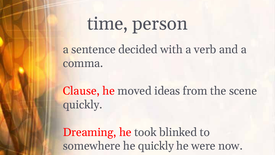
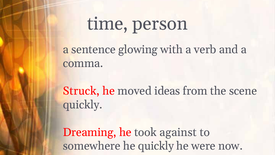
decided: decided -> glowing (138, 49)
Clause: Clause -> Struck (81, 91)
blinked: blinked -> against (178, 132)
